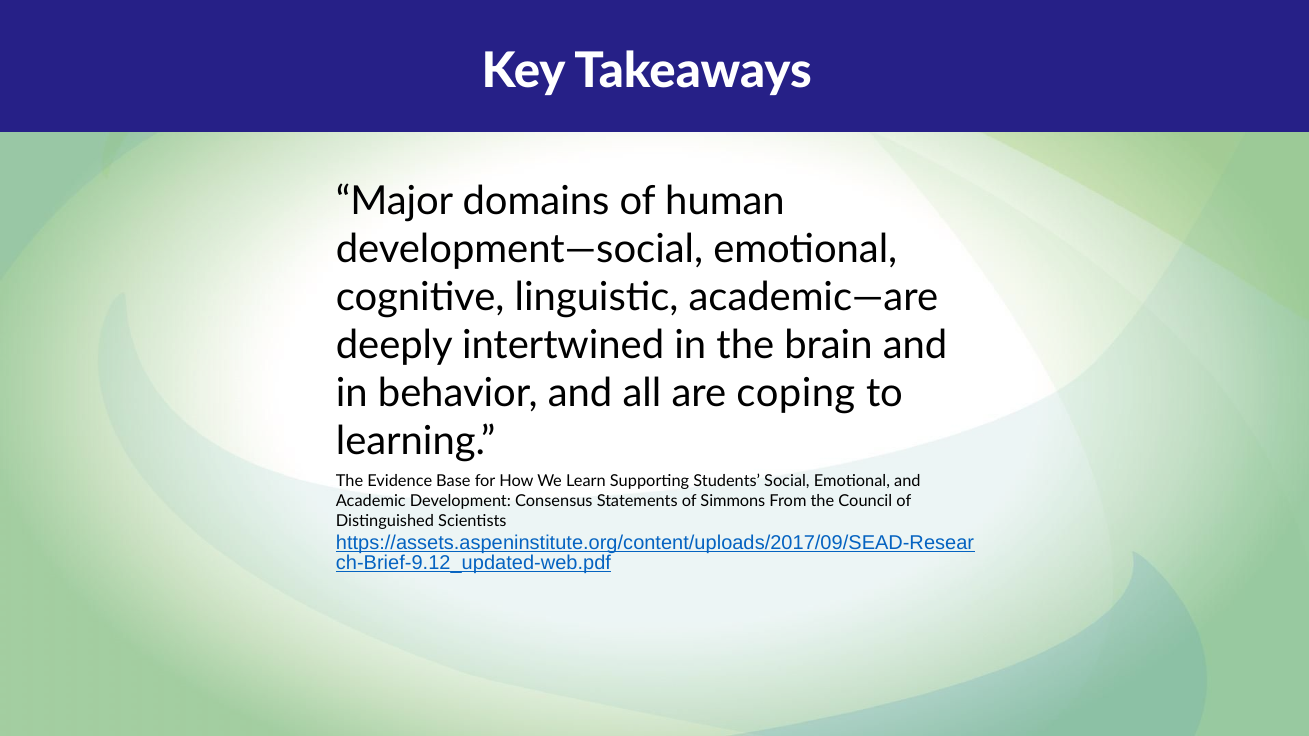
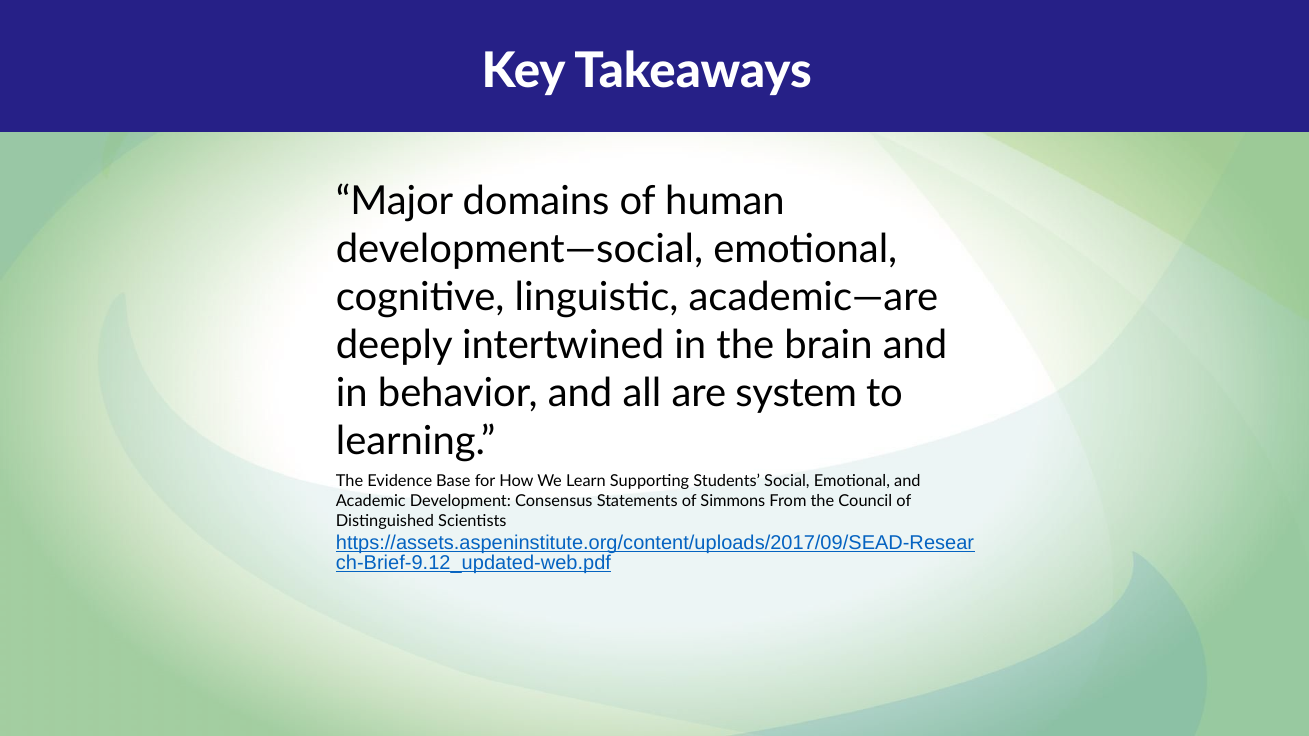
coping: coping -> system (796, 394)
